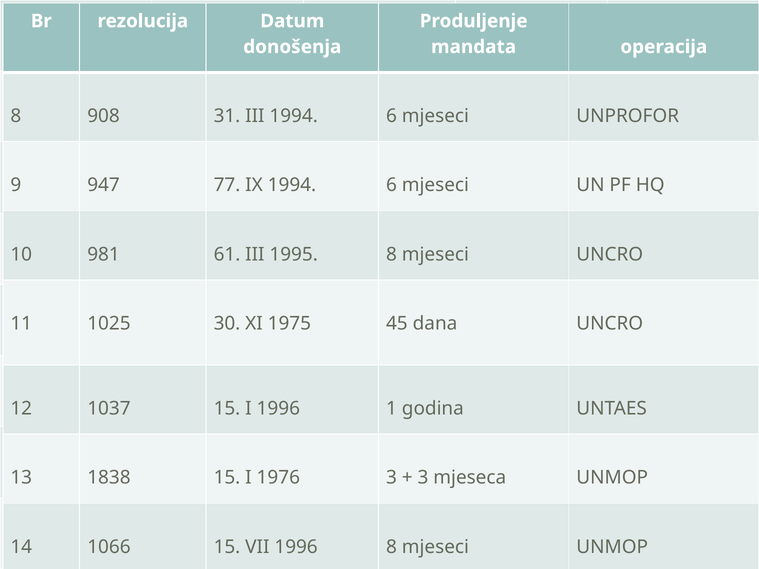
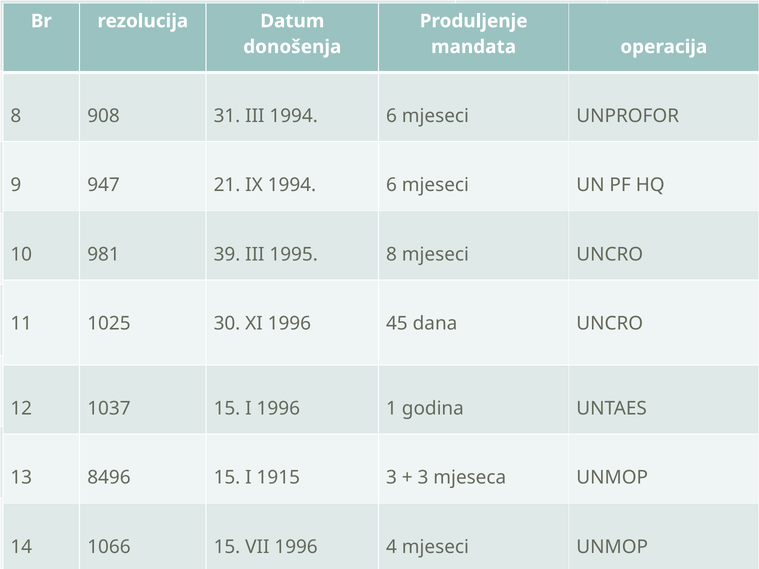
77: 77 -> 21 (227, 185)
61: 61 -> 39 (227, 254)
XI 1975: 1975 -> 1996 (289, 324)
1838: 1838 -> 8496 (109, 478)
1976: 1976 -> 1915 (278, 478)
1996 8: 8 -> 4 (392, 547)
